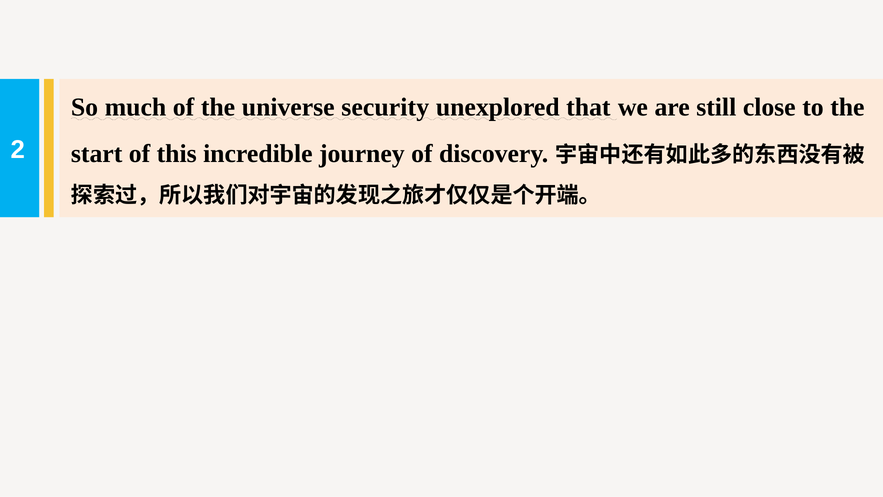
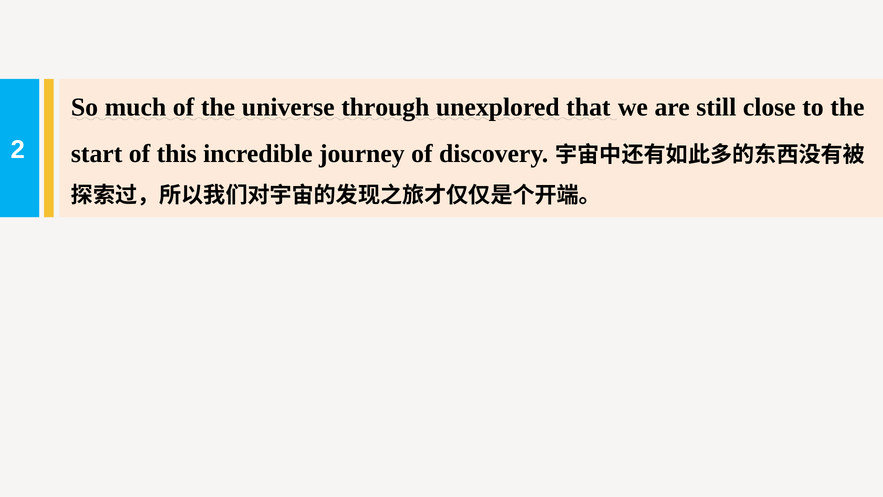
security: security -> through (385, 107)
